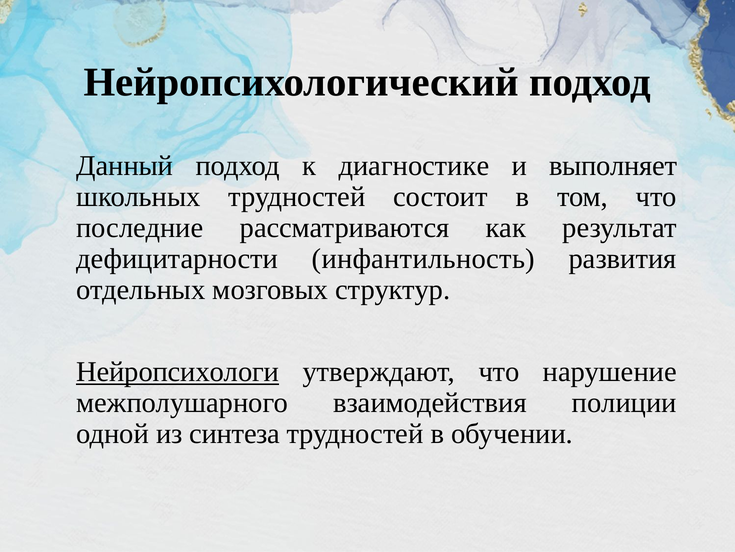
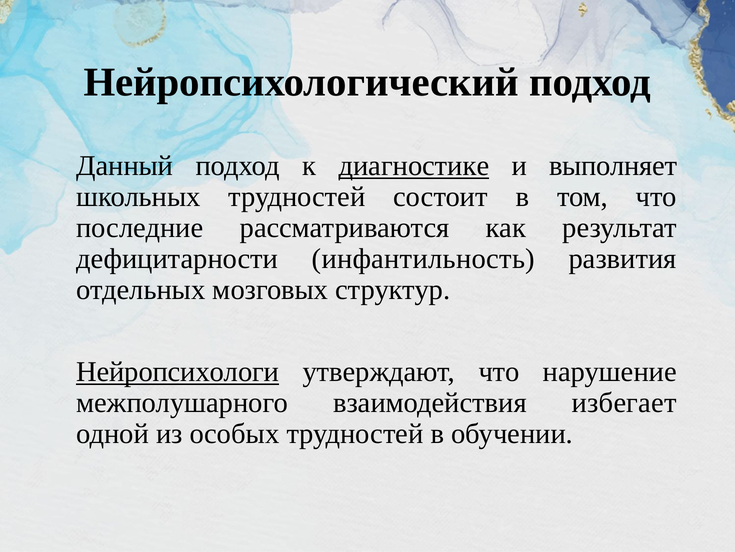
диагностике underline: none -> present (414, 166)
полиции: полиции -> избегает (624, 402)
синтеза: синтеза -> особых (235, 433)
